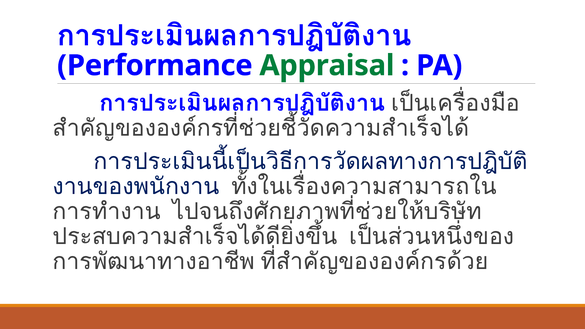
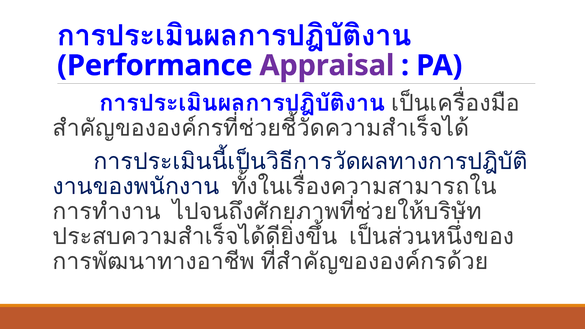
Appraisal colour: green -> purple (327, 66)
